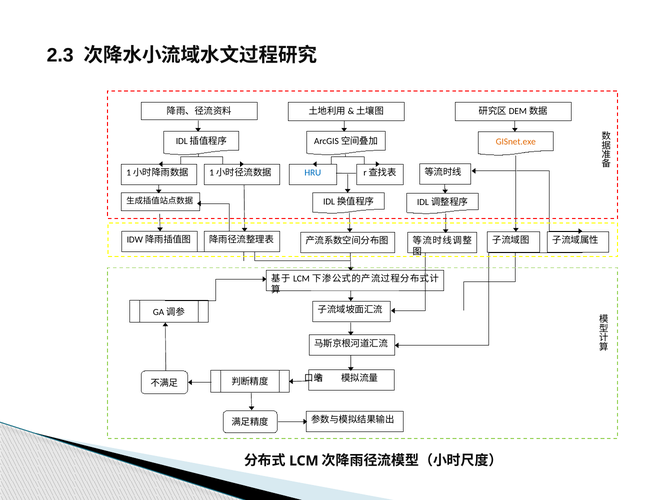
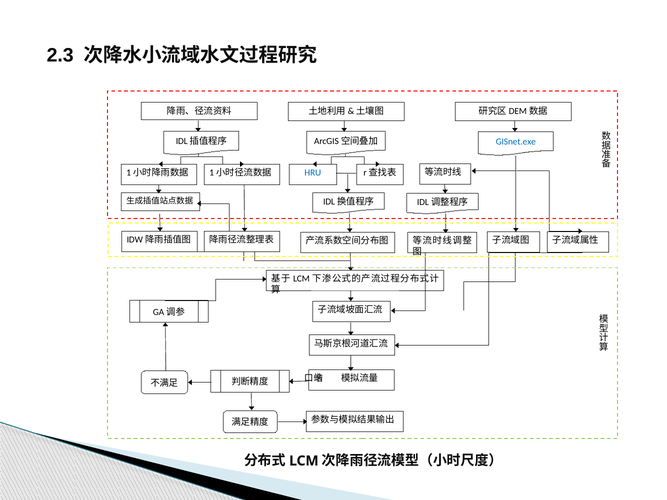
GISnet.exe colour: orange -> blue (516, 142)
